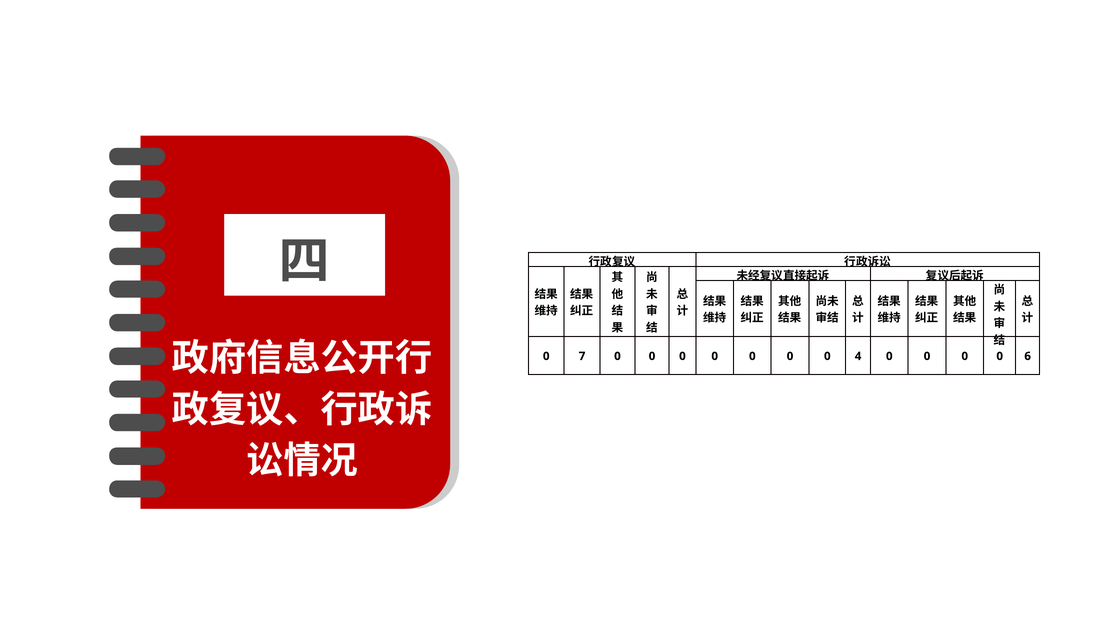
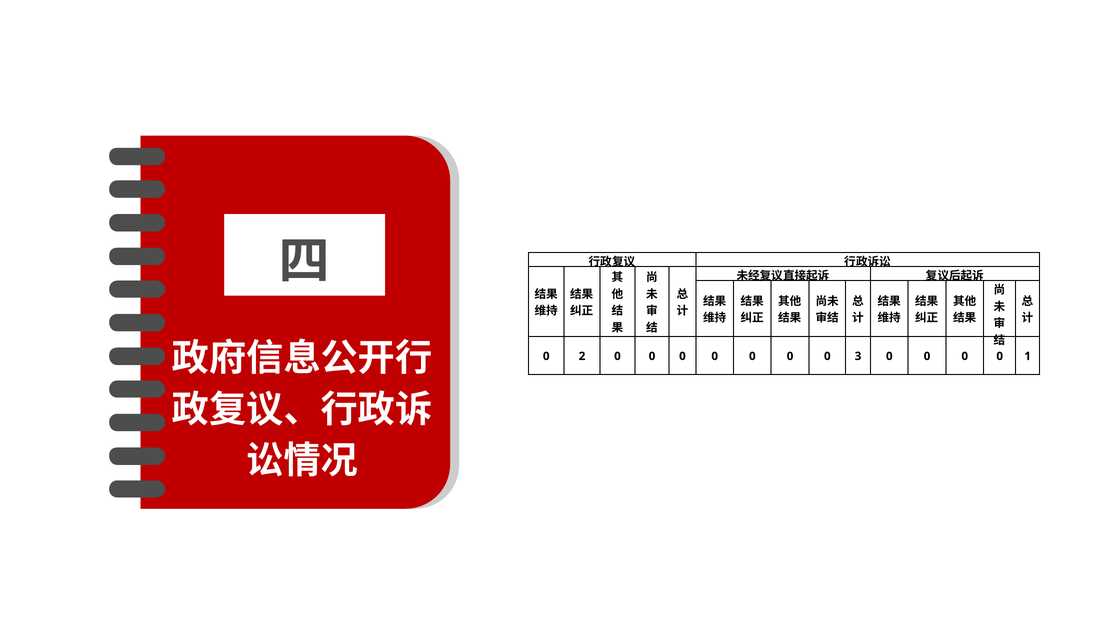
7: 7 -> 2 (582, 356)
4: 4 -> 3 (858, 356)
6: 6 -> 1 (1028, 356)
